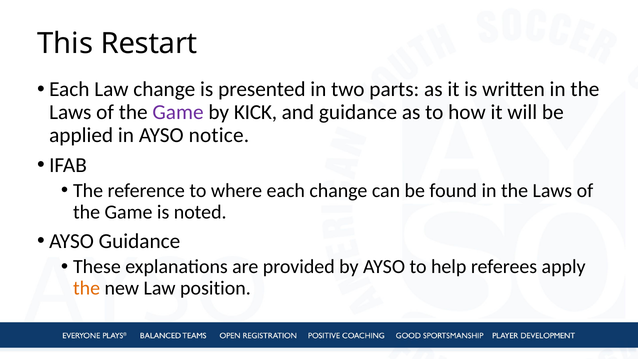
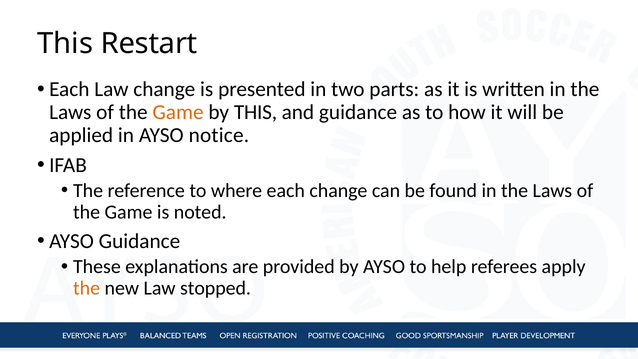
Game colour: purple -> orange (178, 112)
by KICK: KICK -> THIS (255, 112)
position: position -> stopped (216, 288)
